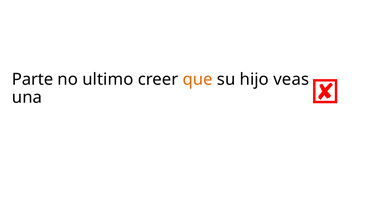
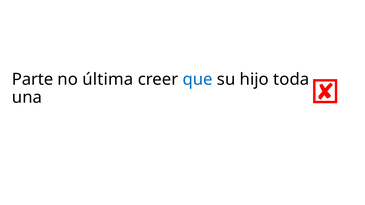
ultimo: ultimo -> última (108, 79)
que colour: orange -> blue (198, 79)
veas: veas -> toda (291, 79)
